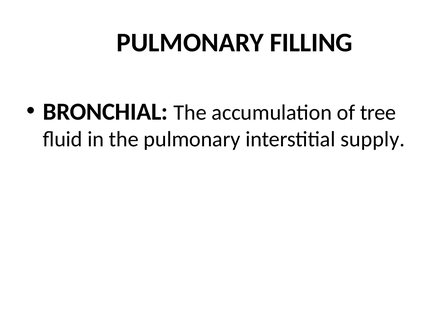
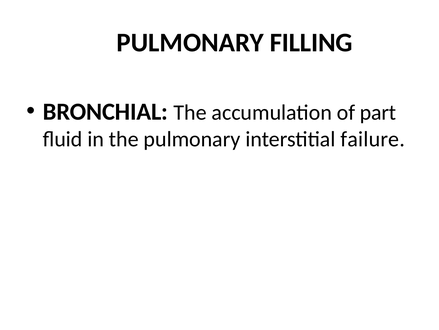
tree: tree -> part (378, 112)
supply: supply -> failure (373, 139)
